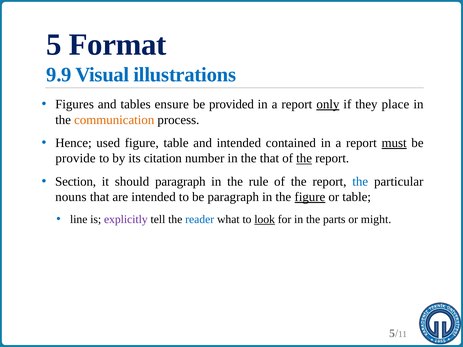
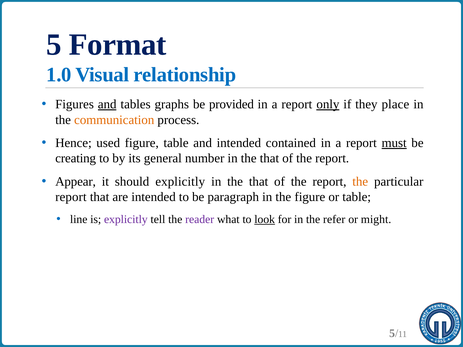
9.9: 9.9 -> 1.0 (59, 75)
illustrations: illustrations -> relationship (185, 75)
and underline: none -> present (107, 104)
ensure: ensure -> graphs (172, 104)
provide: provide -> creating (76, 158)
citation: citation -> general (163, 158)
the underline: present -> none (304, 158)
Section: Section -> Appear (76, 182)
should paragraph: paragraph -> explicitly (180, 182)
rule: rule -> that (259, 182)
the colour: blue -> orange (360, 182)
nouns: nouns -> report (71, 197)
figure underline: present -> none (310, 197)
reader colour: blue -> purple (200, 219)
parts: parts -> refer (334, 219)
